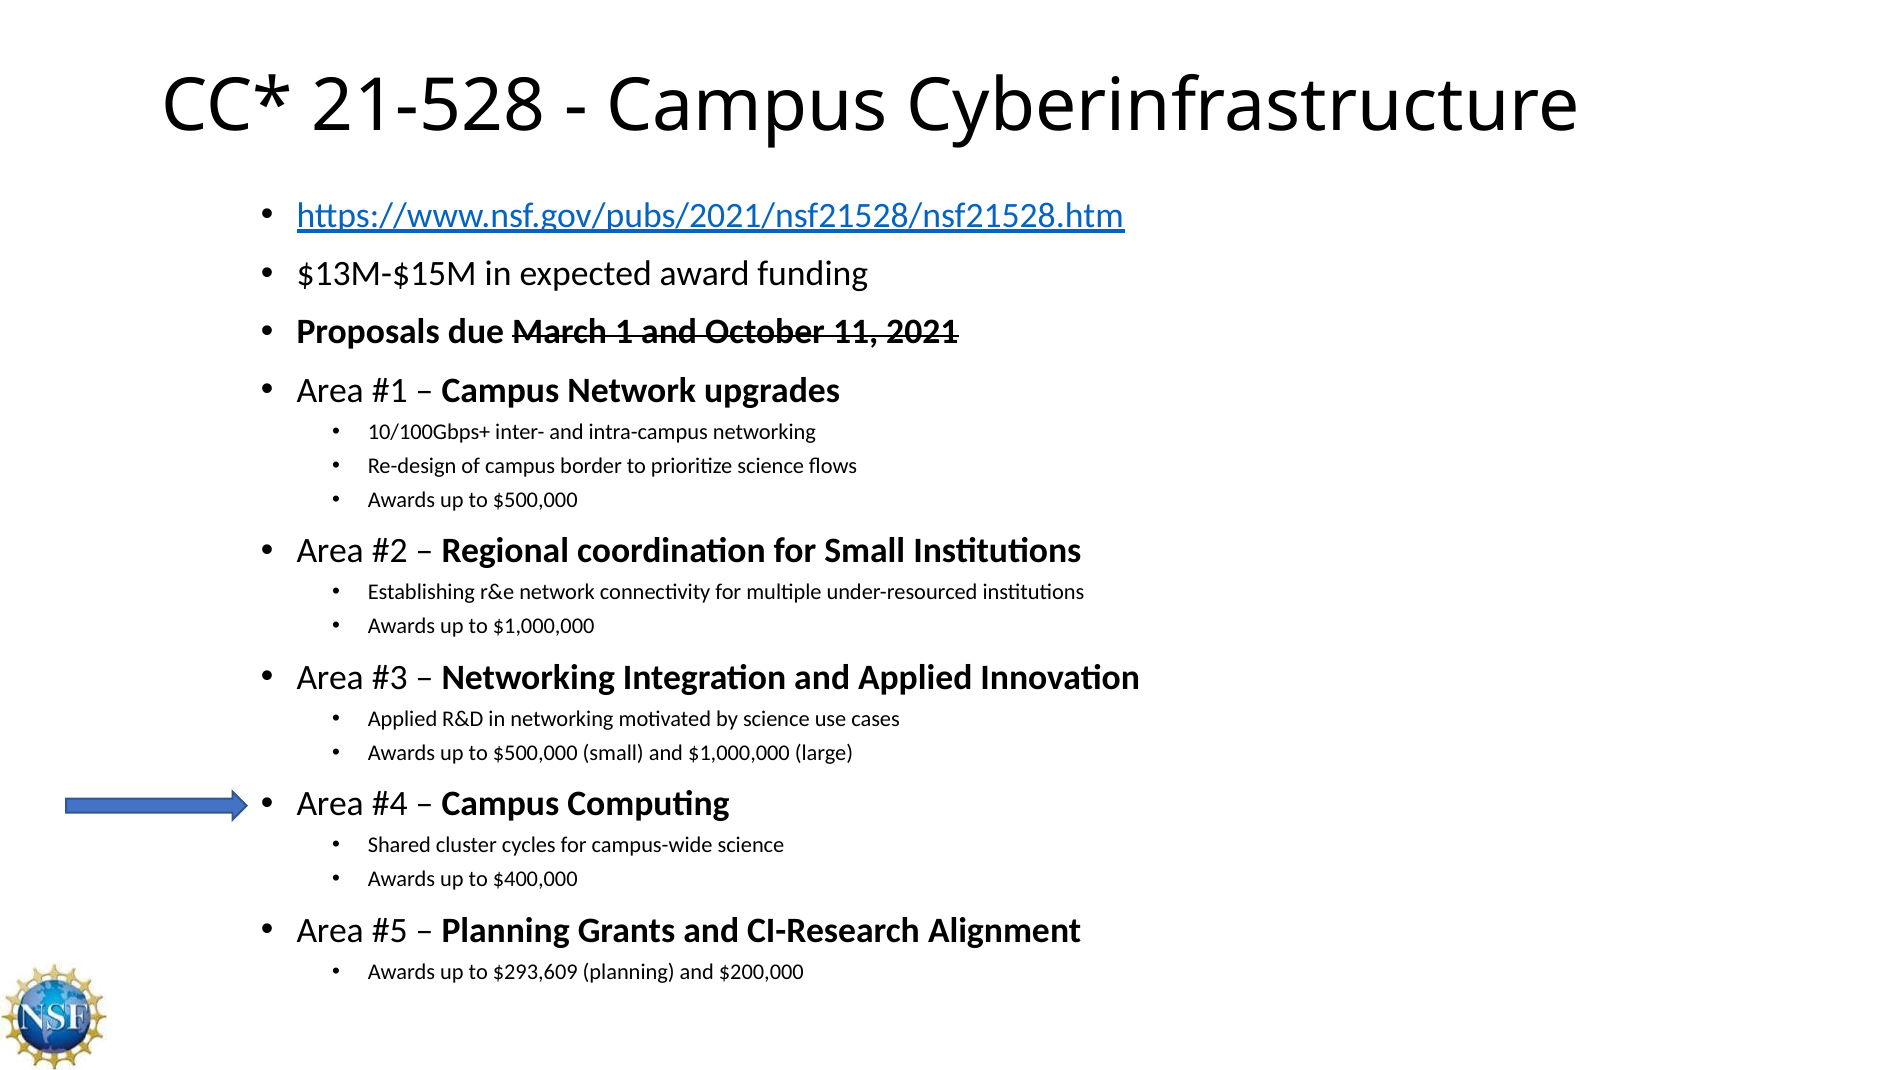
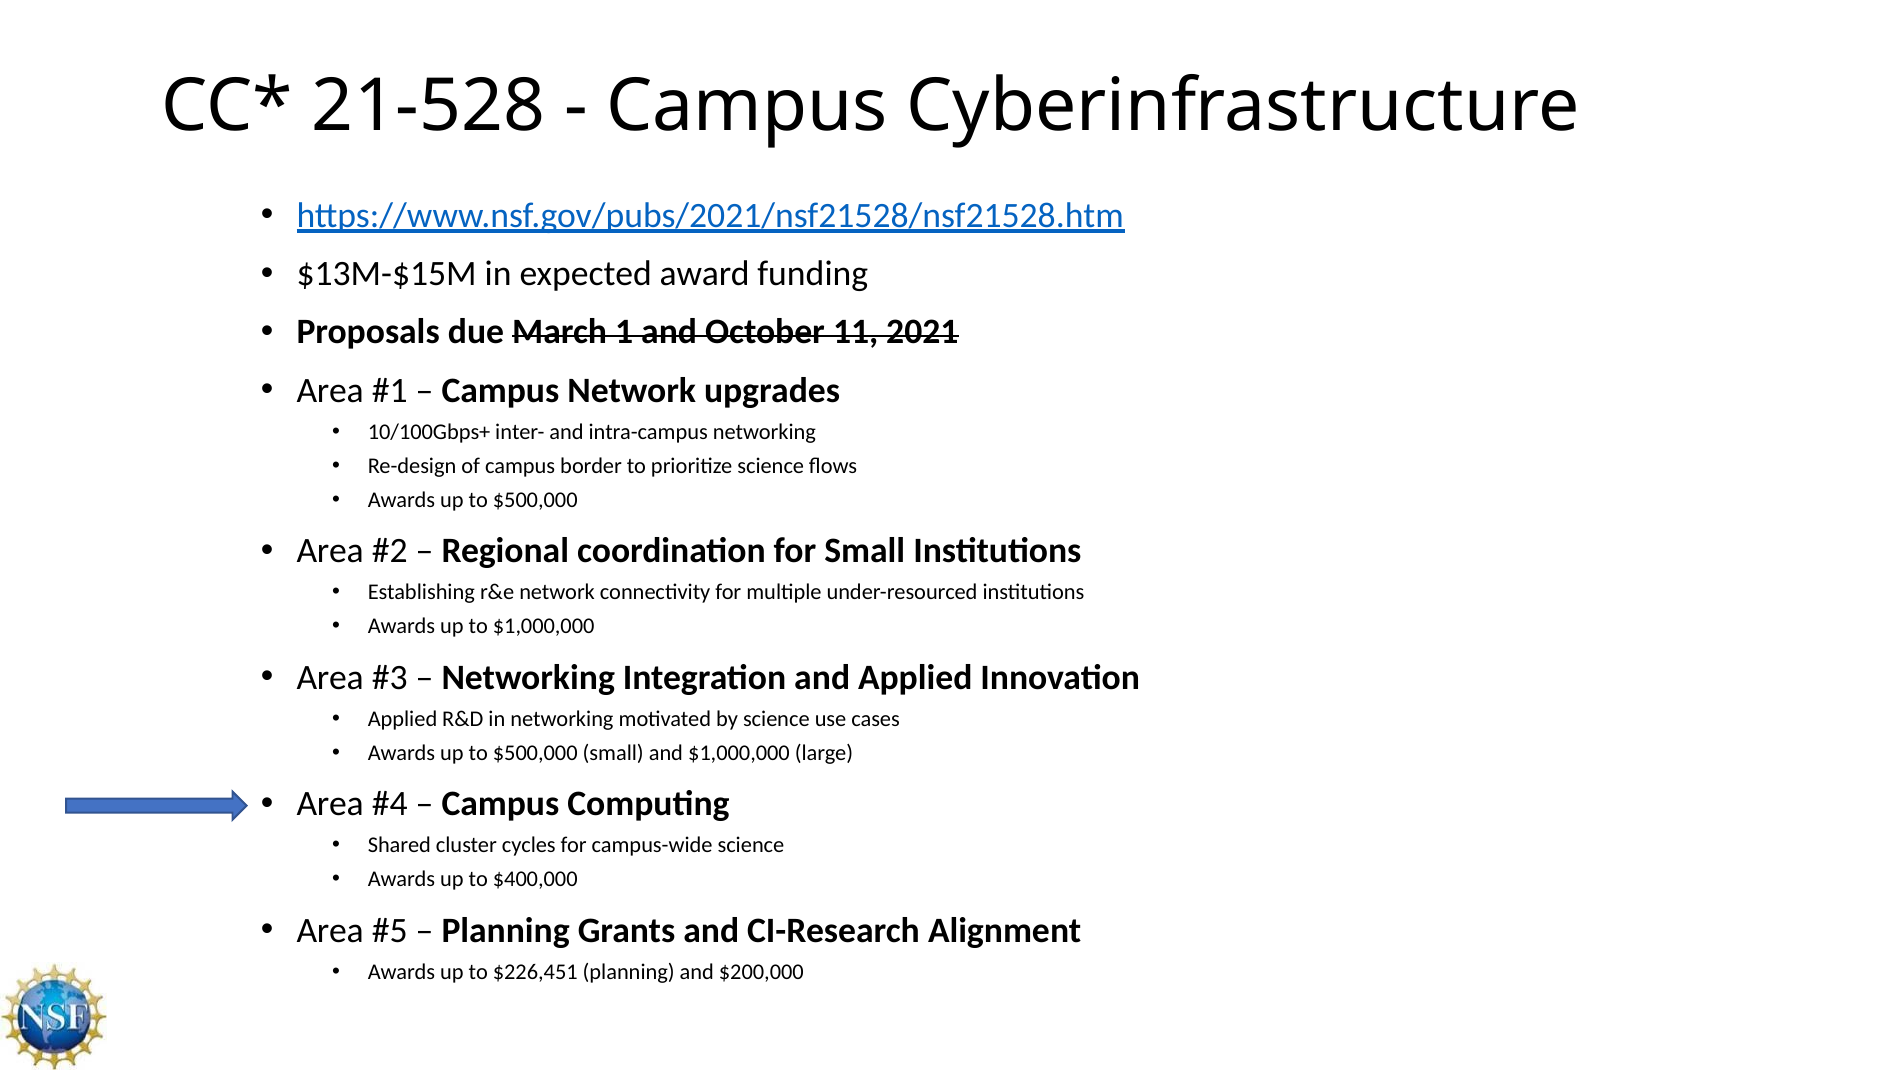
$293,609: $293,609 -> $226,451 (535, 971)
